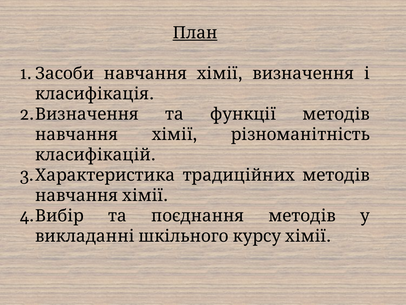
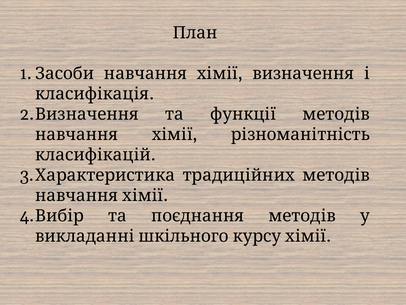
План underline: present -> none (195, 33)
